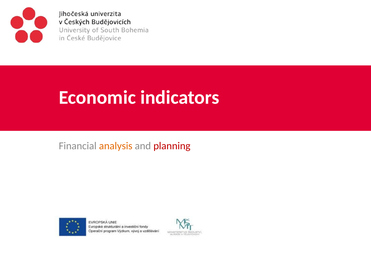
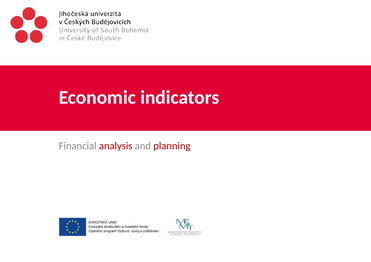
analysis colour: orange -> red (116, 146)
